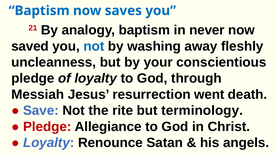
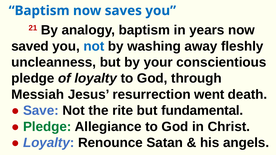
never: never -> years (207, 30)
terminology: terminology -> fundamental (202, 111)
Pledge colour: red -> green (47, 127)
